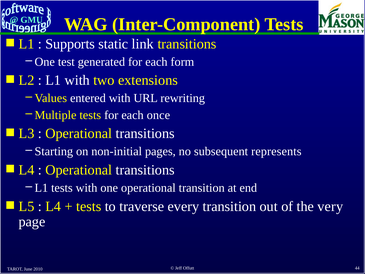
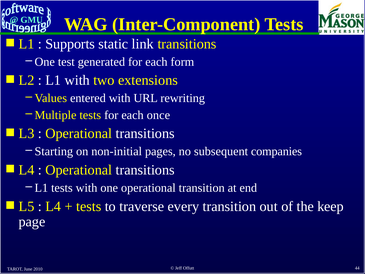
represents: represents -> companies (276, 151)
very: very -> keep (330, 206)
